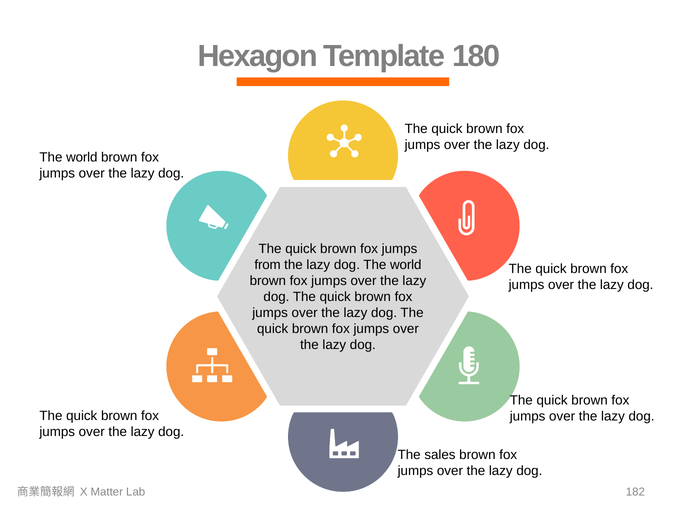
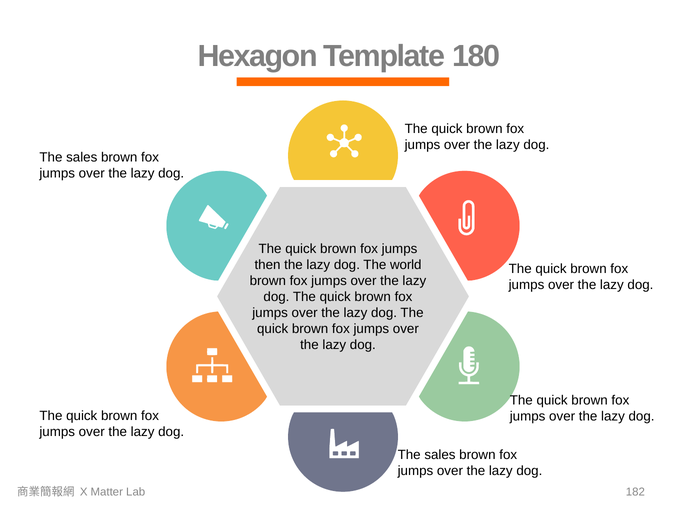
world: world -> sales (82, 157)
from: from -> then (268, 264)
